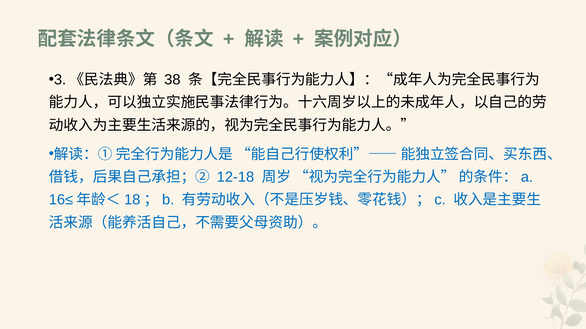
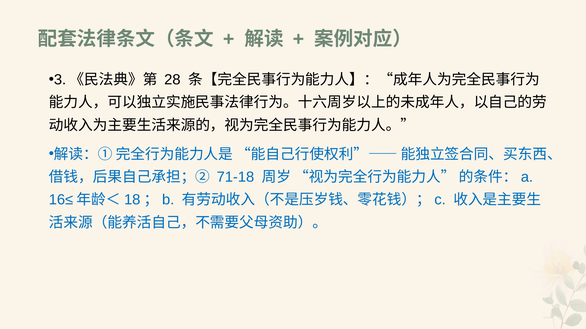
38: 38 -> 28 (172, 80)
12-18: 12-18 -> 71-18 (235, 177)
